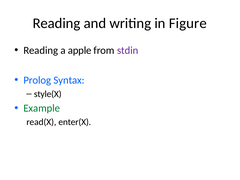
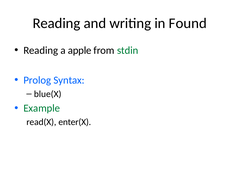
Figure: Figure -> Found (188, 23)
stdin colour: purple -> green (128, 50)
style(X: style(X -> blue(X (48, 94)
